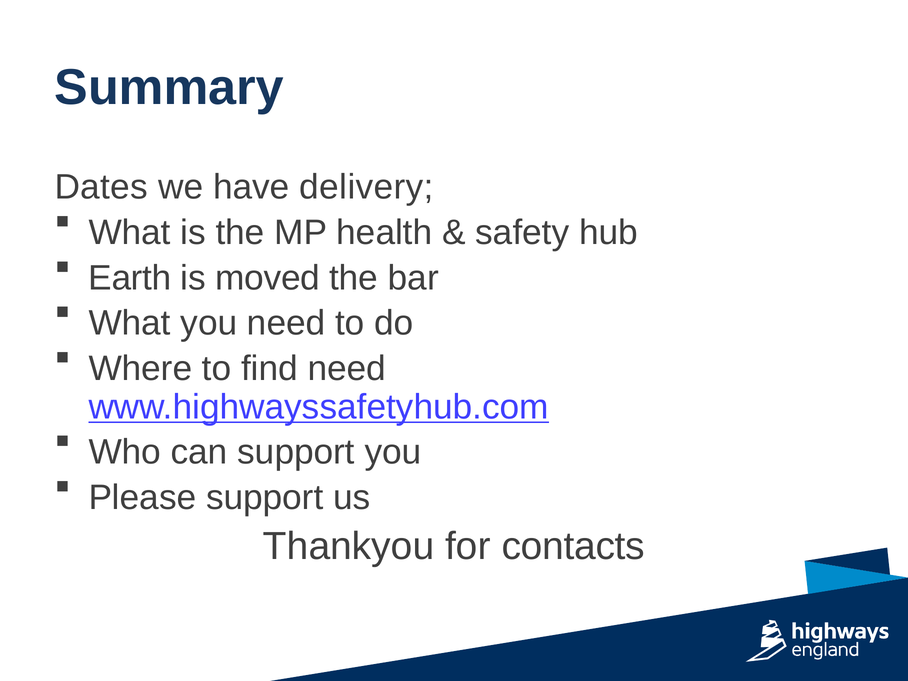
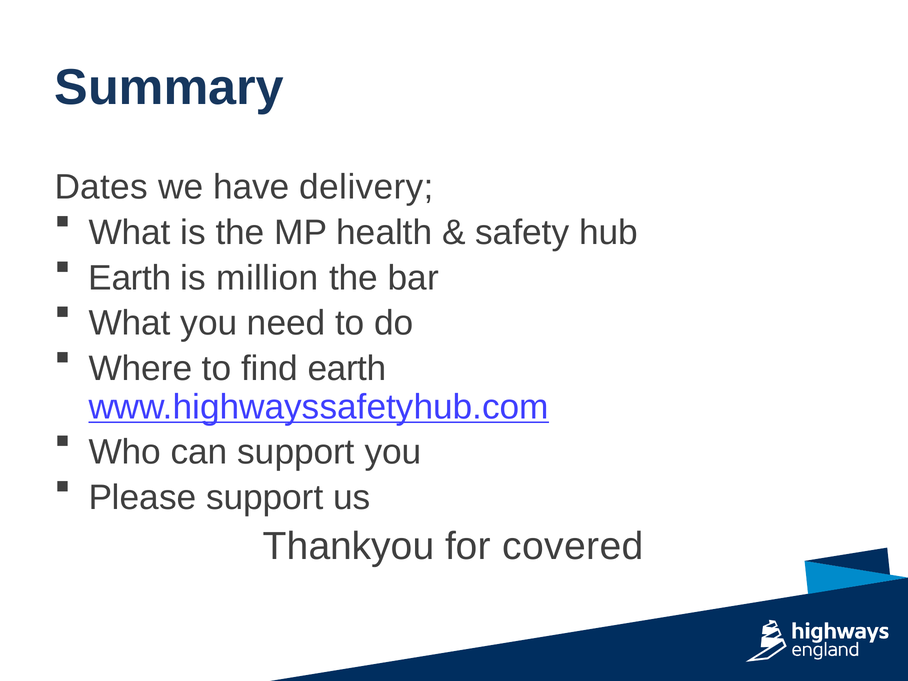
moved: moved -> million (267, 278)
find need: need -> earth (347, 369)
contacts: contacts -> covered (573, 546)
